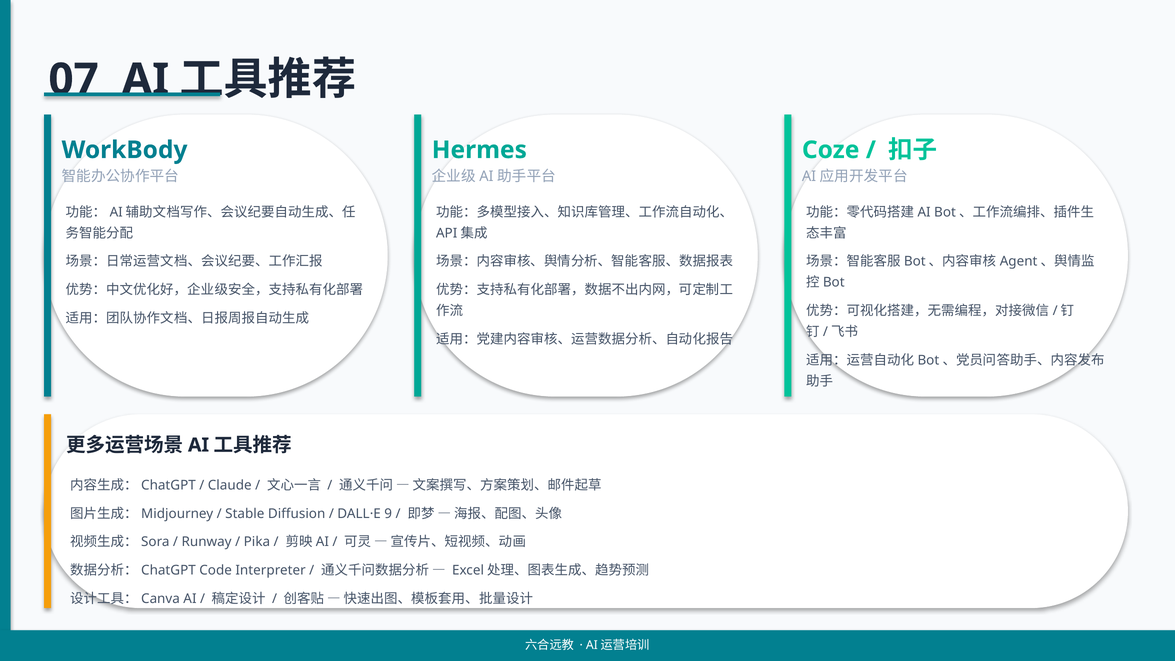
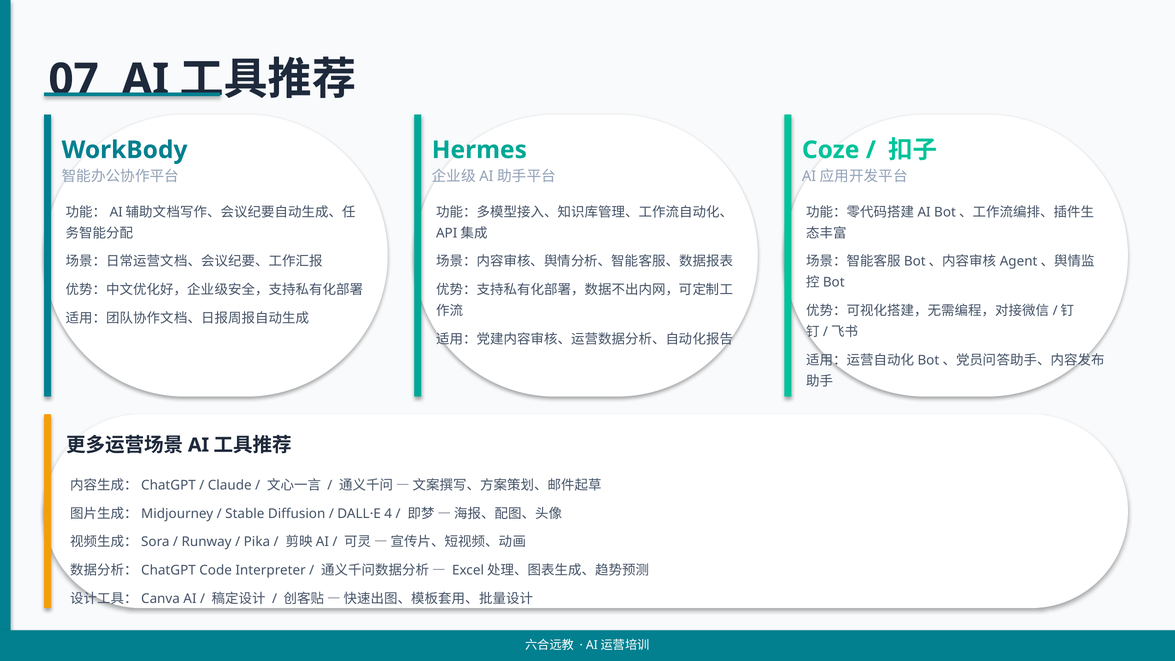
9: 9 -> 4 (388, 514)
